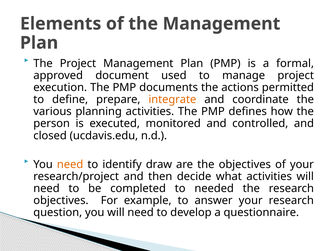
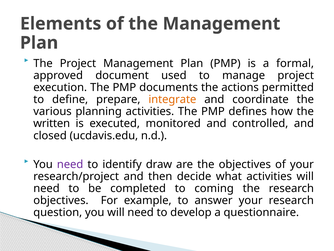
person: person -> written (52, 123)
need colour: orange -> purple (70, 164)
needed: needed -> coming (214, 188)
